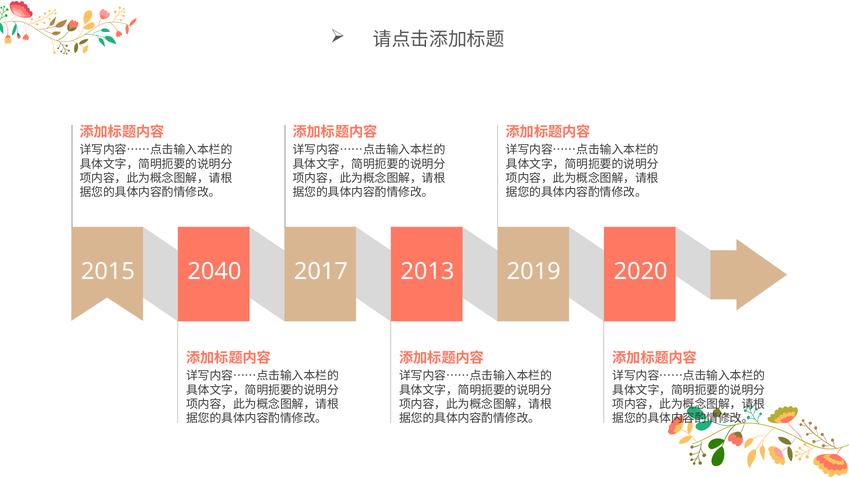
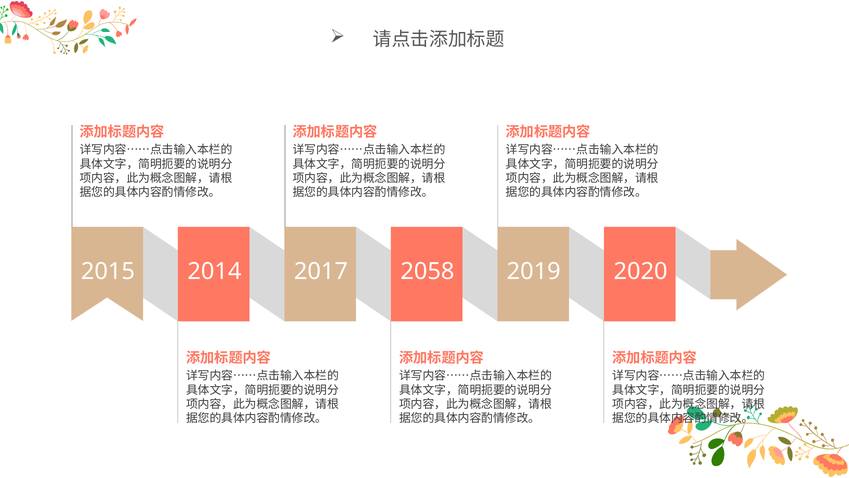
2040: 2040 -> 2014 (214, 271)
2013: 2013 -> 2058 (427, 271)
